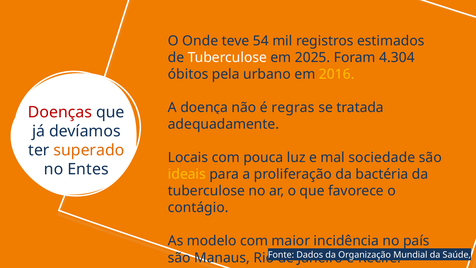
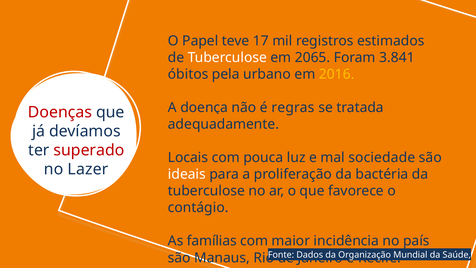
Onde: Onde -> Papel (200, 41)
54: 54 -> 17 (261, 41)
2025: 2025 -> 2065 (313, 57)
4.304: 4.304 -> 3.841 (397, 57)
superado colour: orange -> red (89, 150)
Entes: Entes -> Lazer (88, 169)
ideais colour: yellow -> white (187, 174)
modelo: modelo -> famílias (212, 241)
